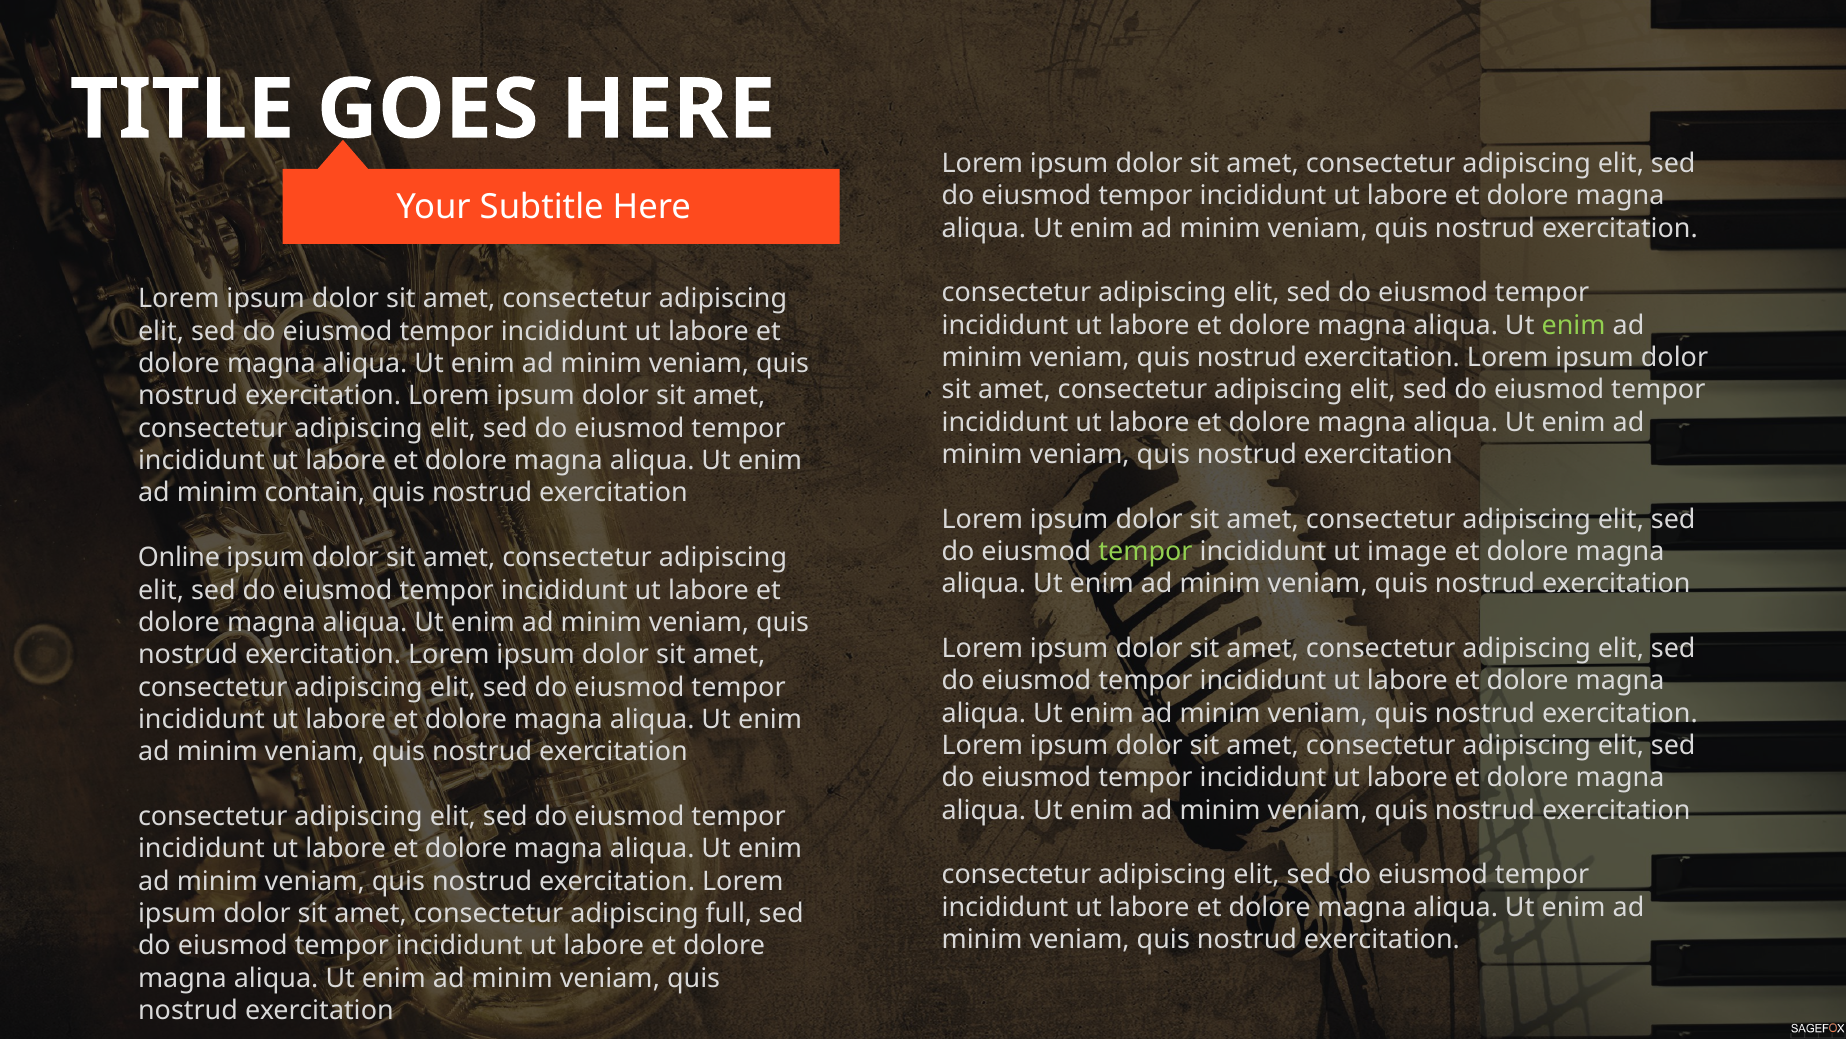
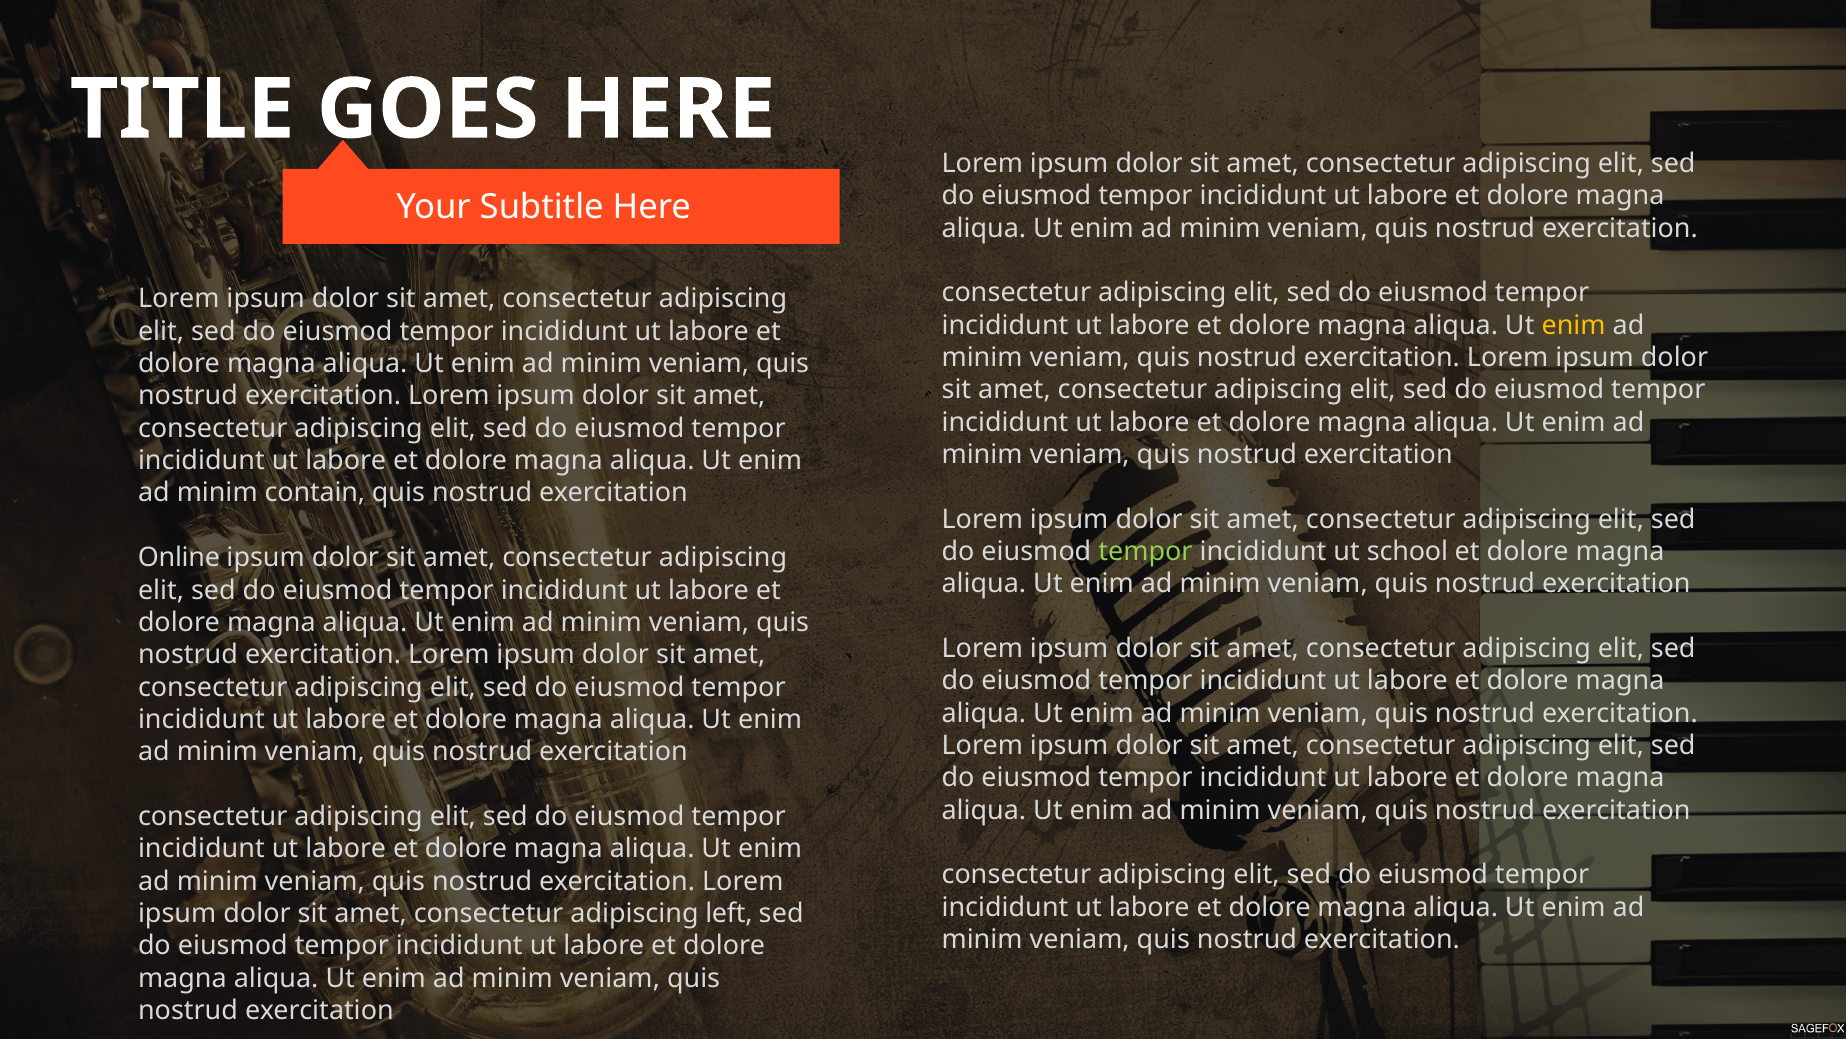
enim colour: light green -> yellow (1574, 325)
image: image -> school (1407, 551)
full: full -> left (729, 913)
